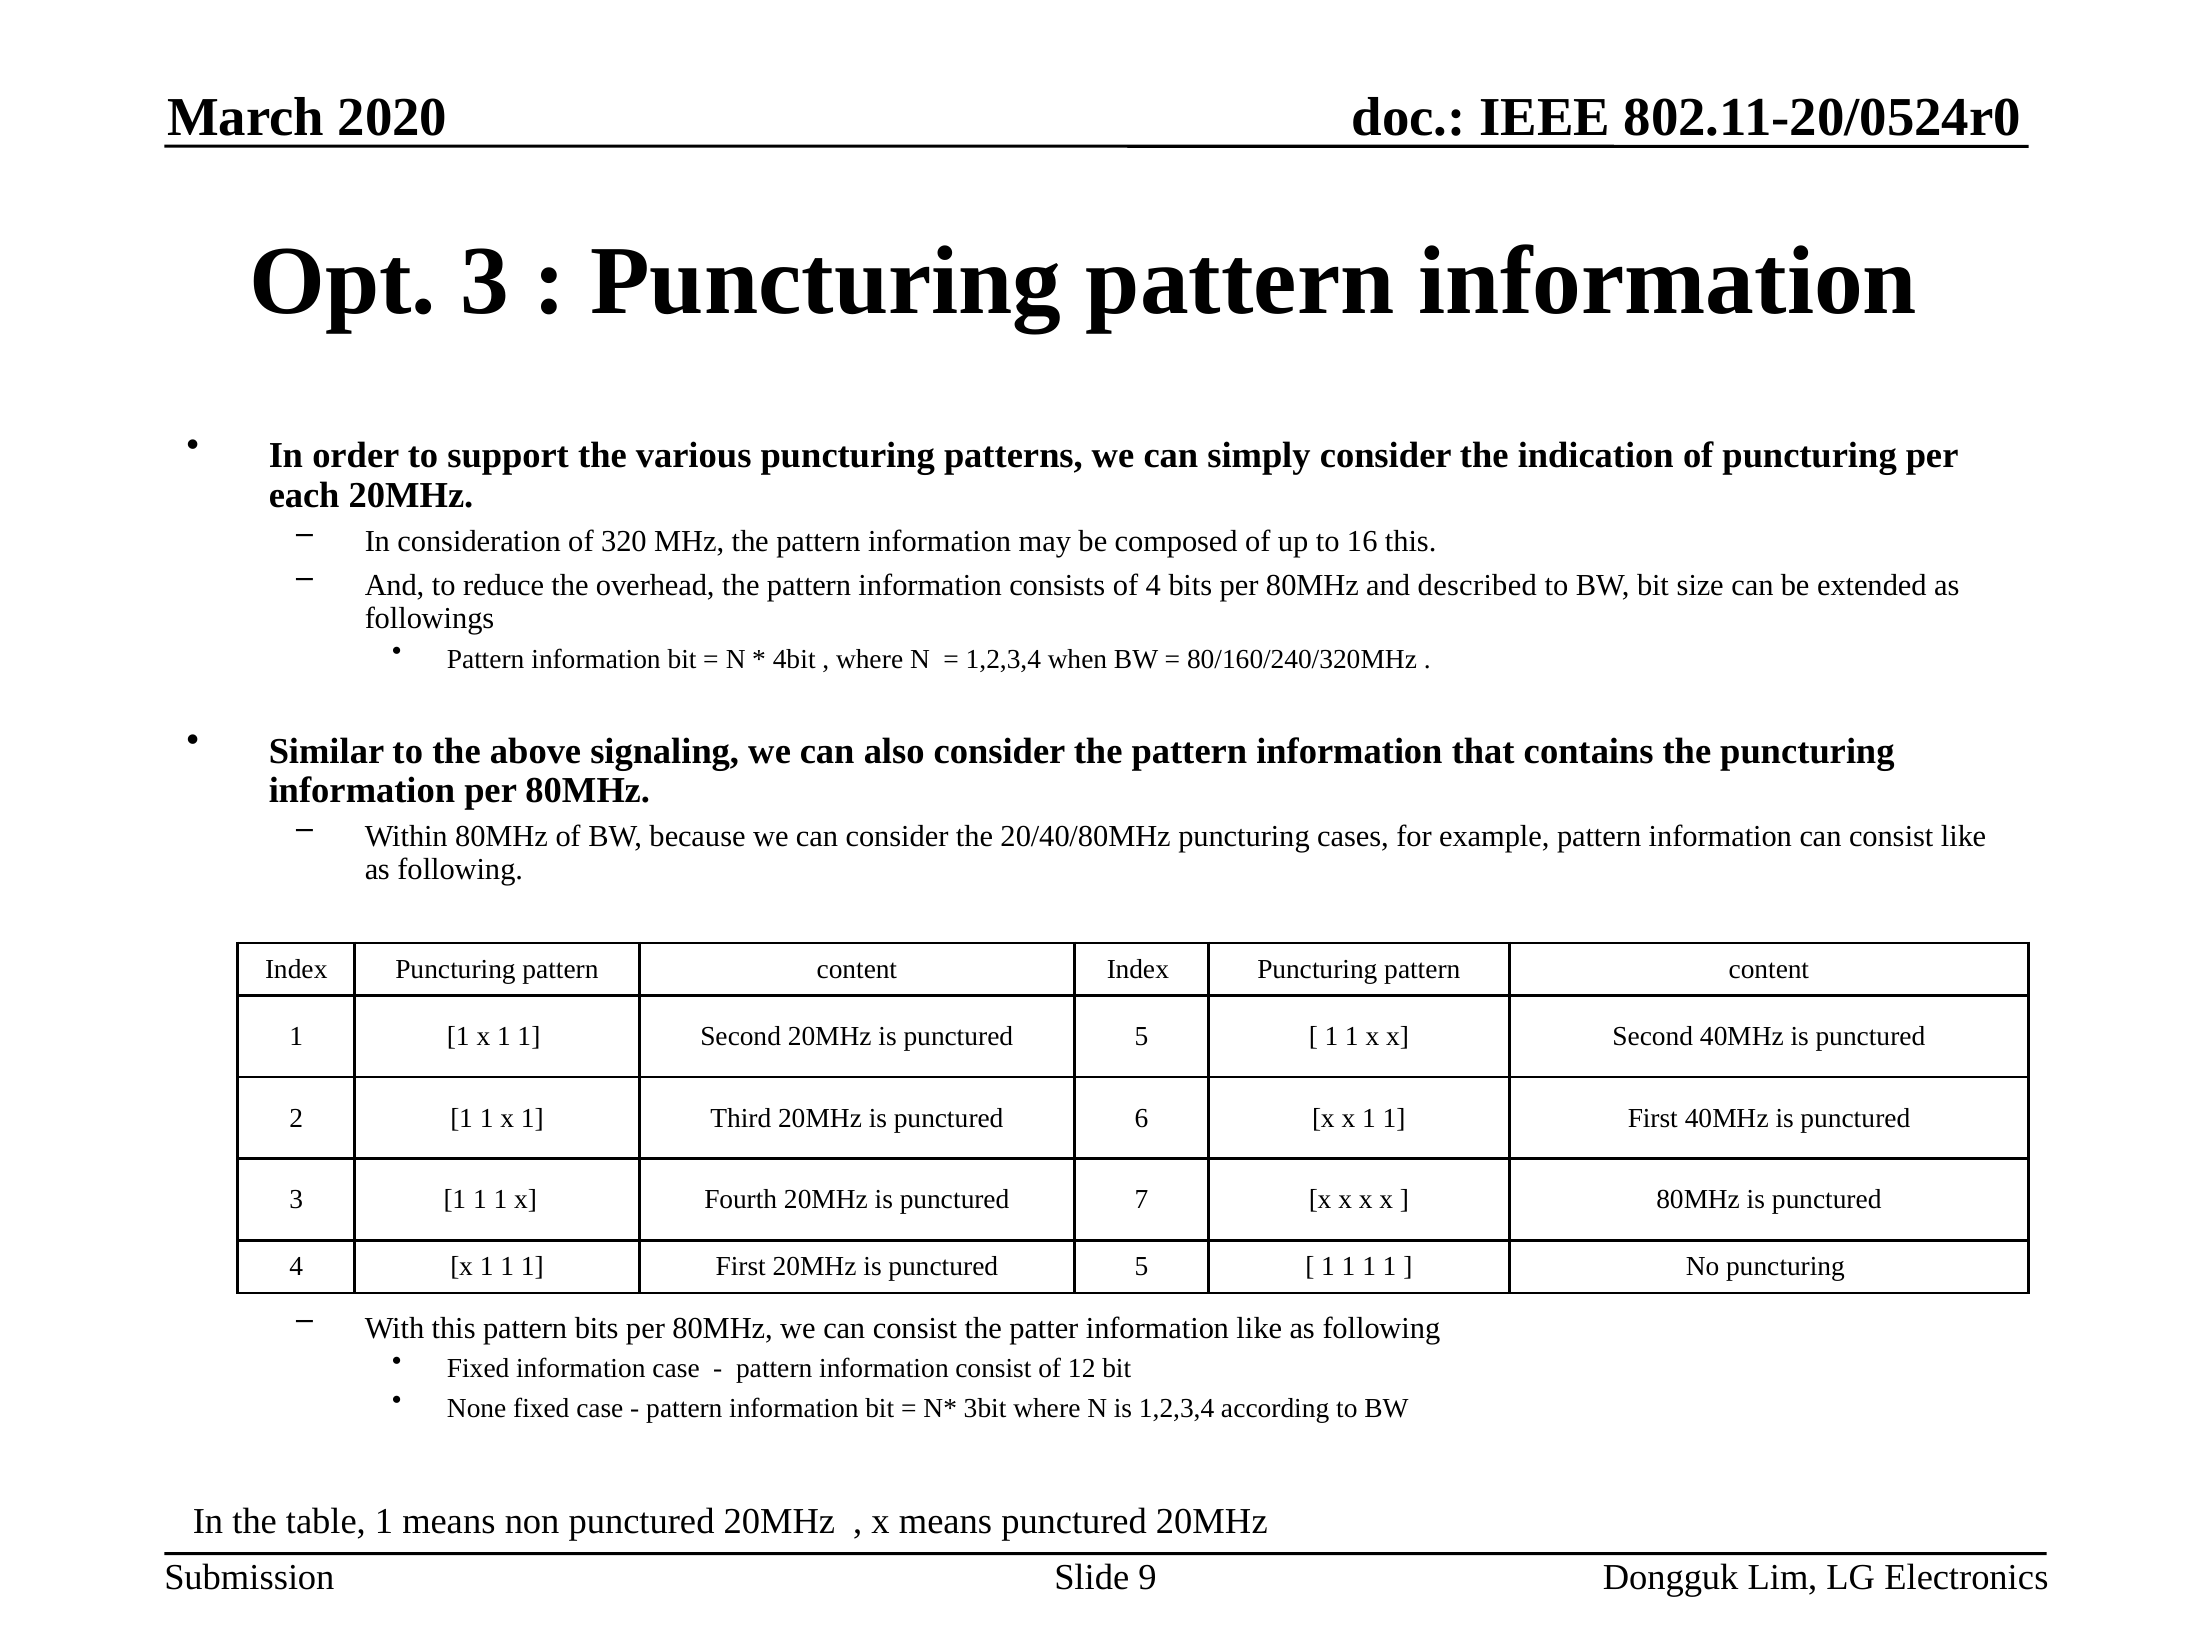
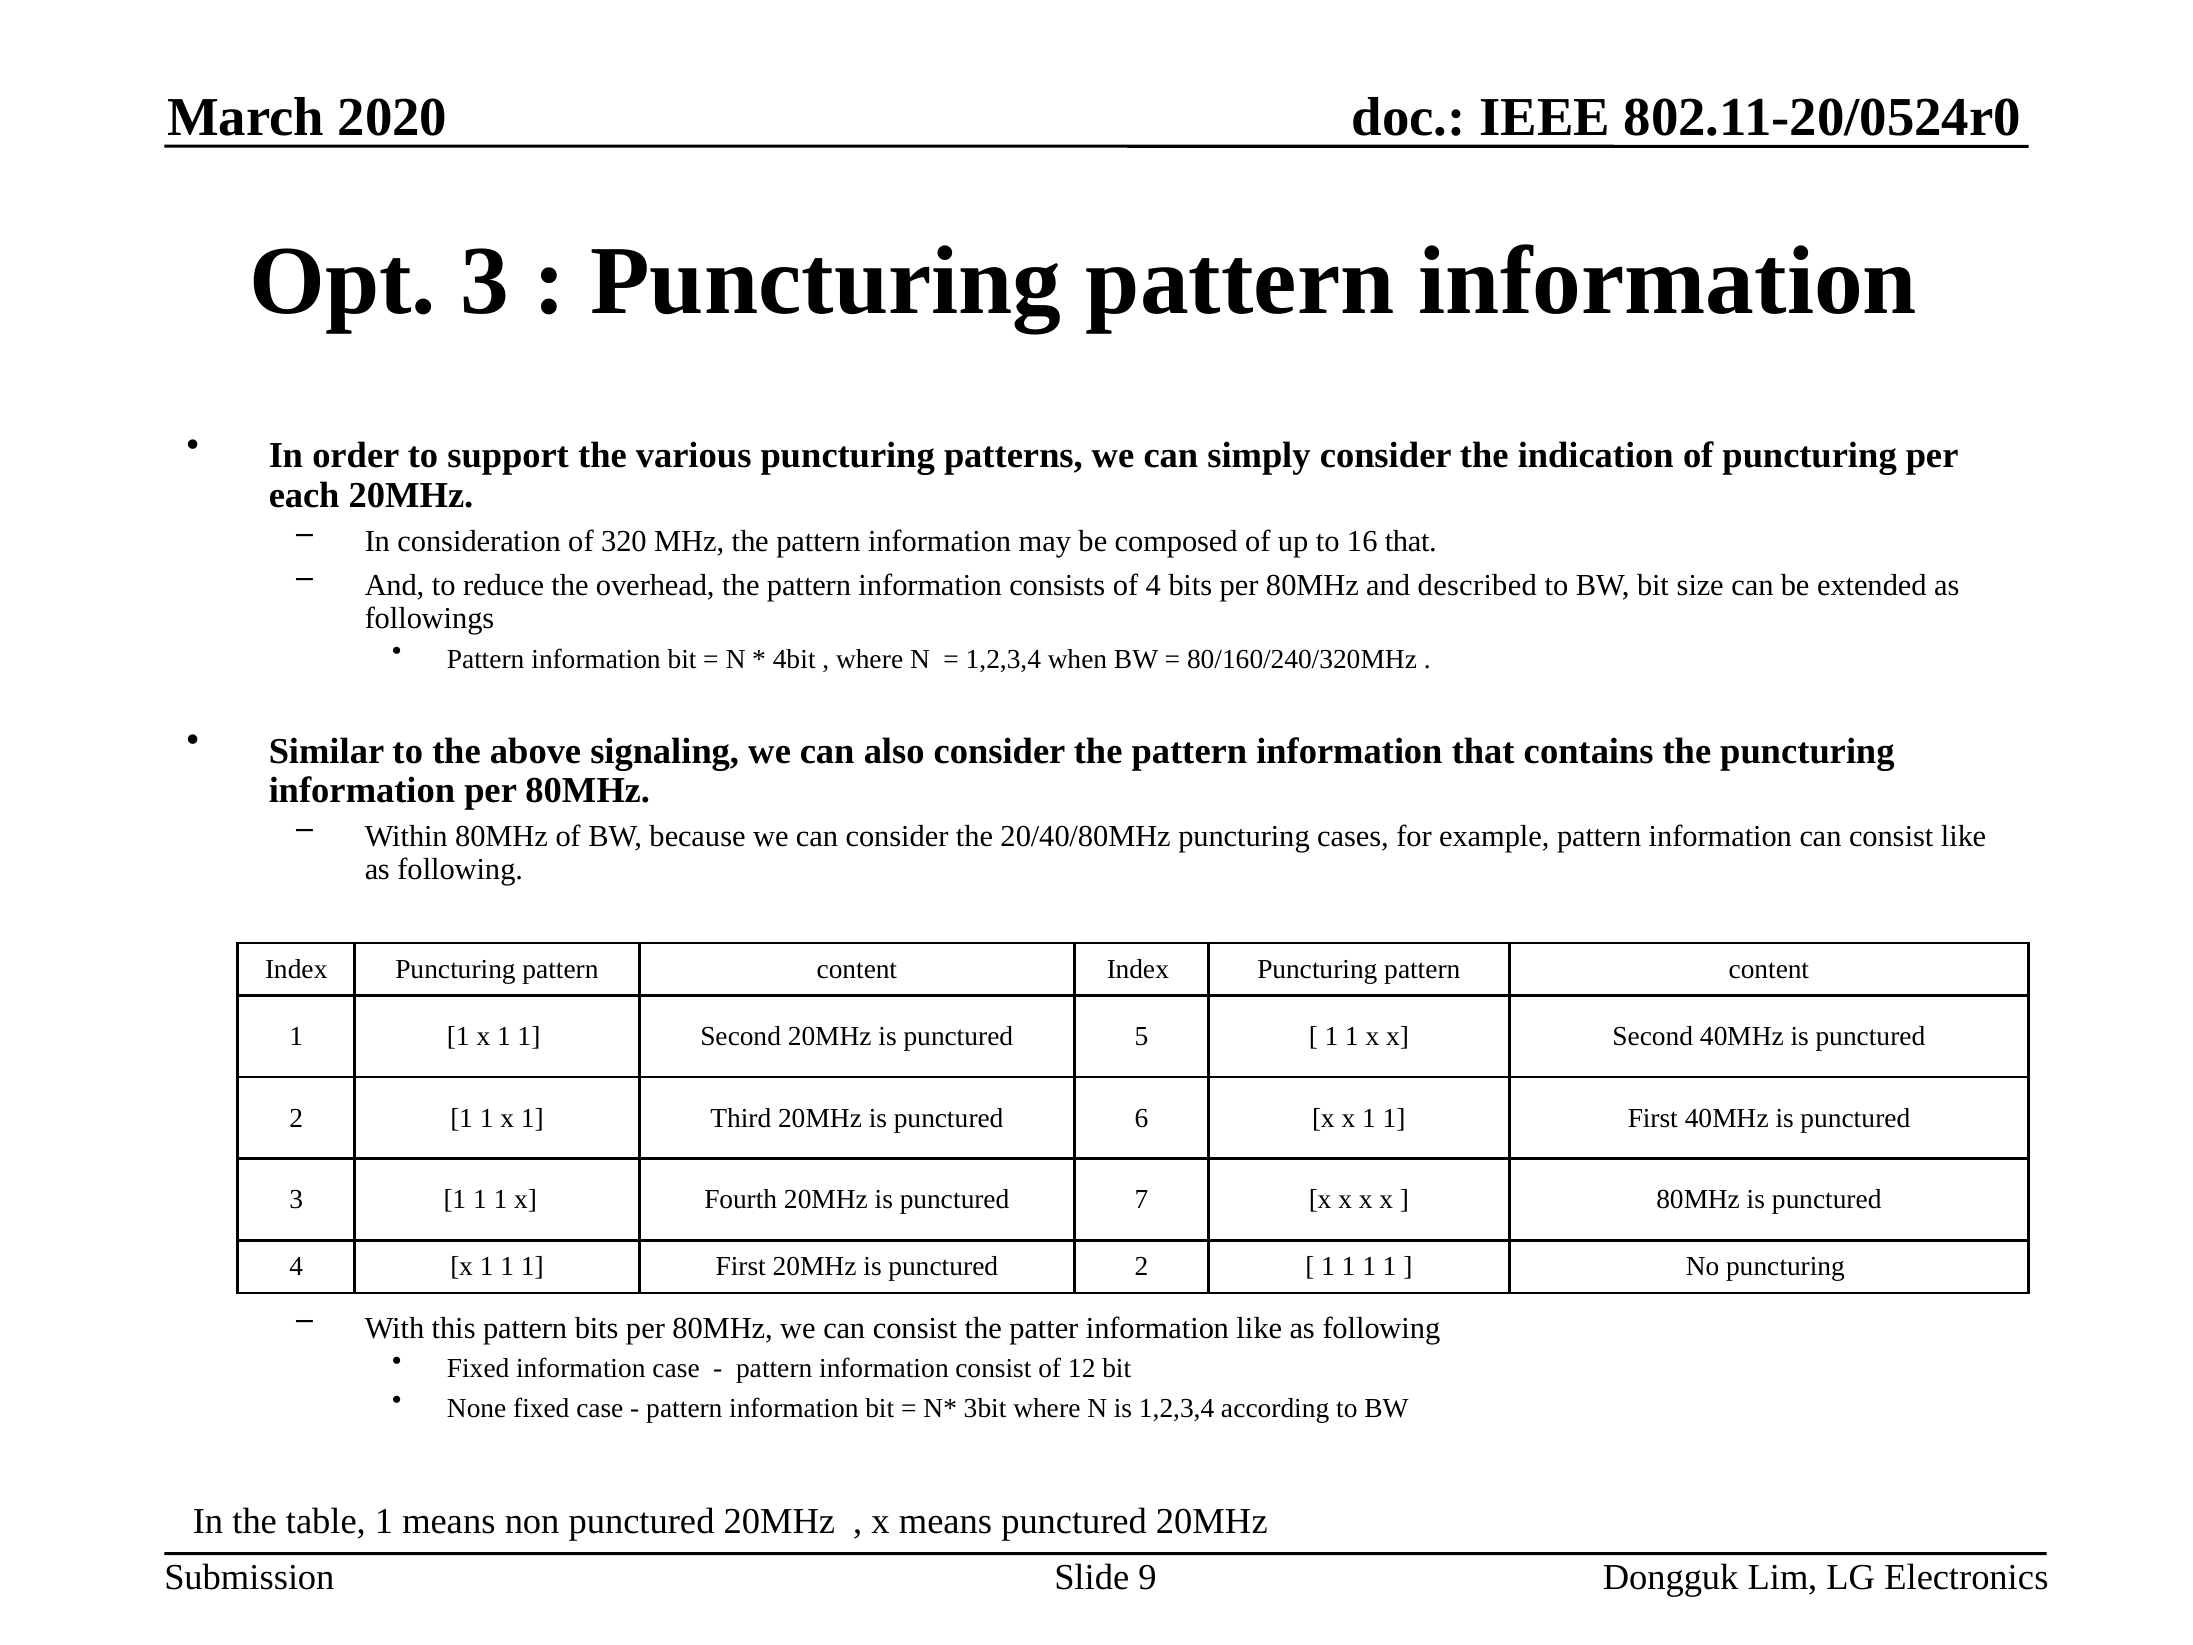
16 this: this -> that (1411, 542)
5: 5 -> 2 (1141, 1267)
